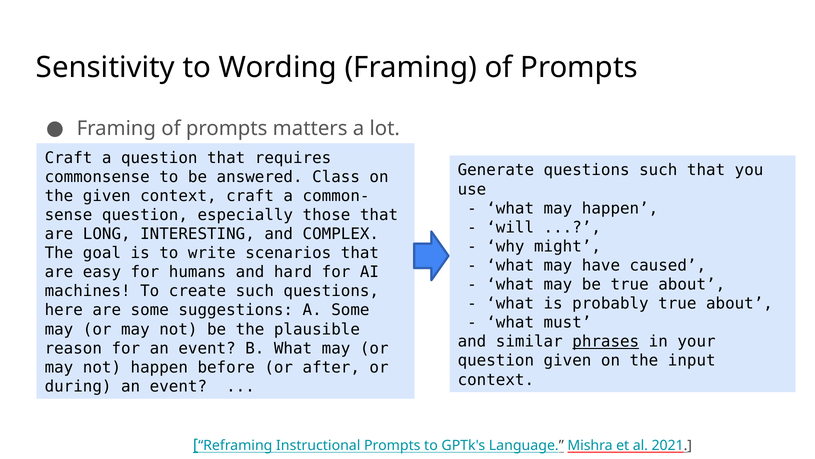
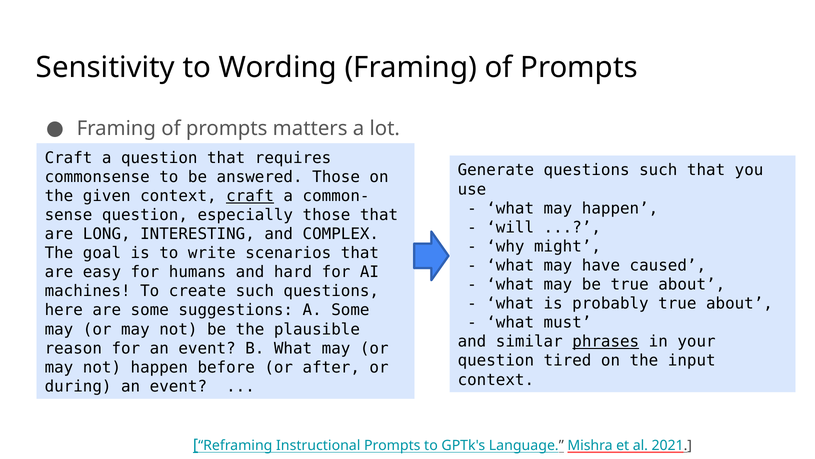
answered Class: Class -> Those (336, 177)
craft underline: none -> present (250, 196)
question given: given -> tired (567, 360)
